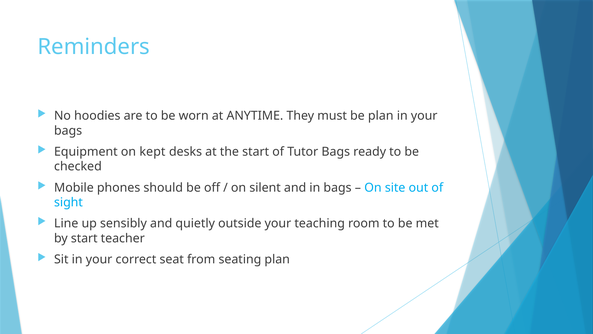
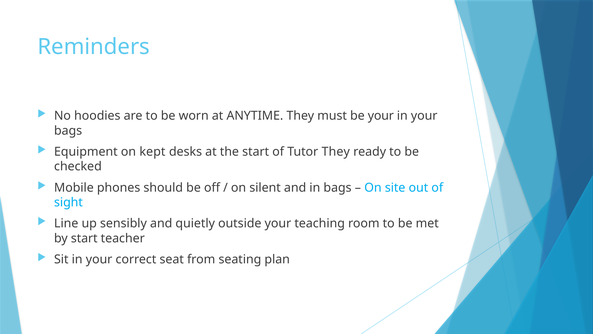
be plan: plan -> your (381, 116)
Tutor Bags: Bags -> They (336, 151)
